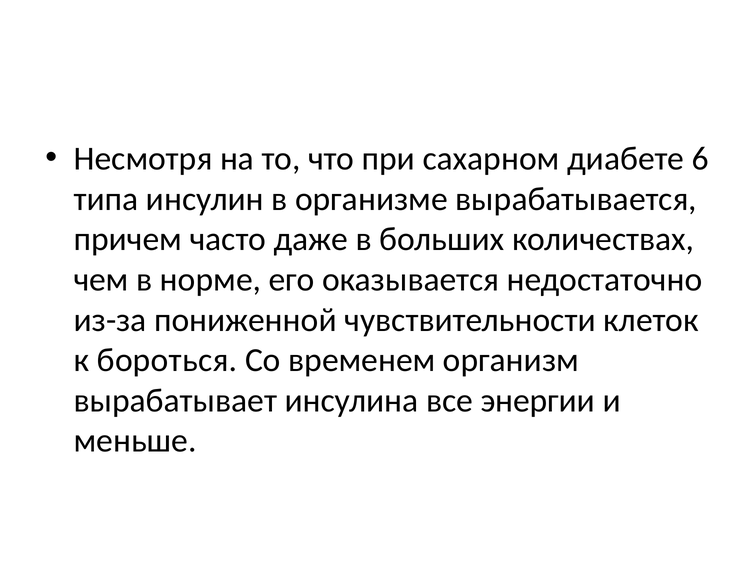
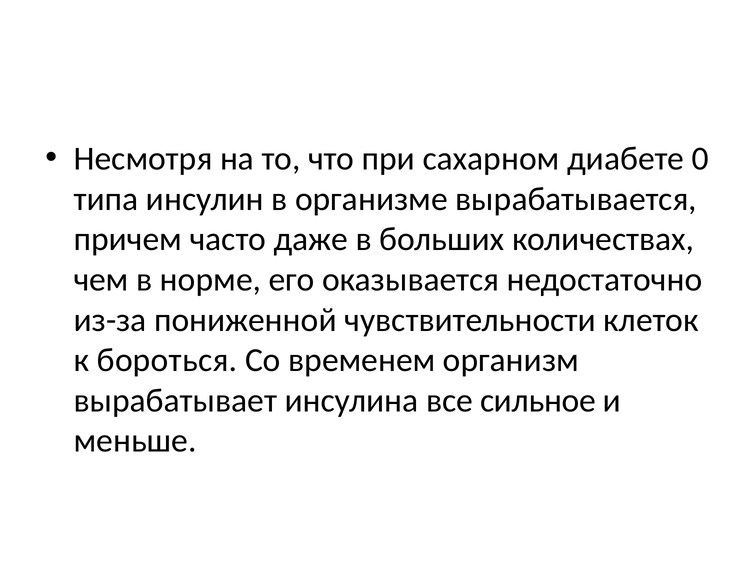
6: 6 -> 0 (700, 159)
энергии: энергии -> сильное (538, 401)
